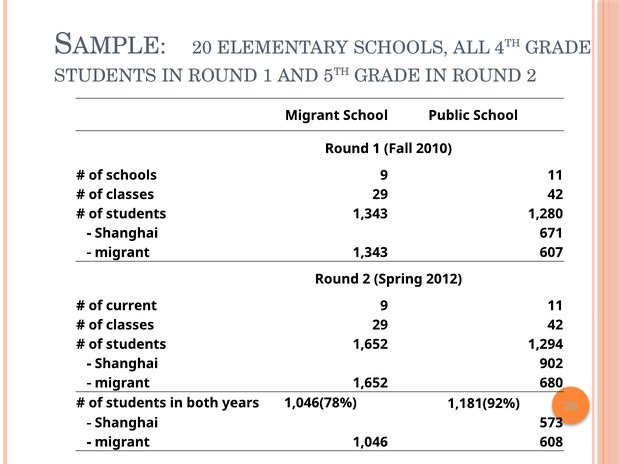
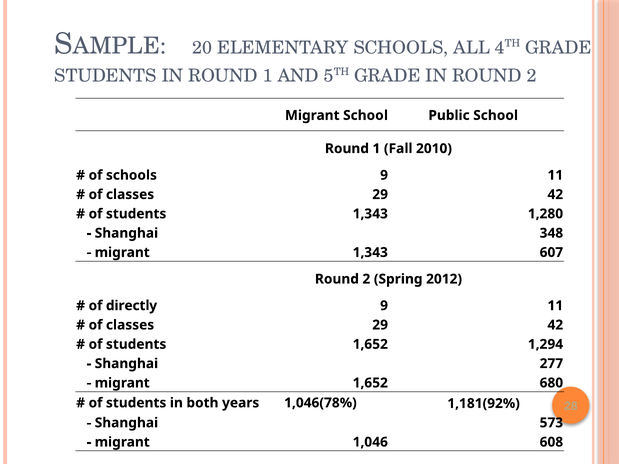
671: 671 -> 348 (551, 233)
current: current -> directly (131, 306)
902: 902 -> 277 (551, 364)
